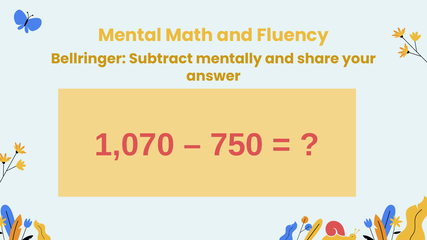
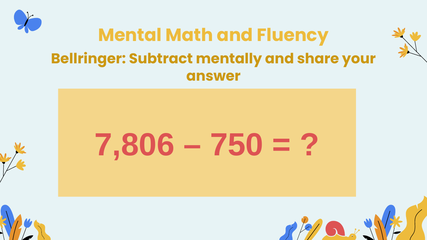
1,070: 1,070 -> 7,806 (134, 145)
